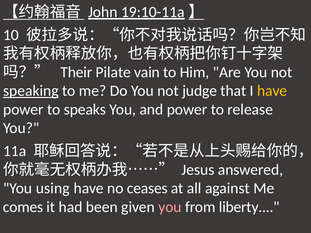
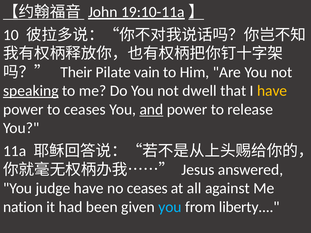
judge: judge -> dwell (200, 91)
to speaks: speaks -> ceases (85, 110)
and underline: none -> present (151, 110)
using: using -> judge (53, 189)
comes: comes -> nation (23, 207)
you colour: pink -> light blue (170, 207)
